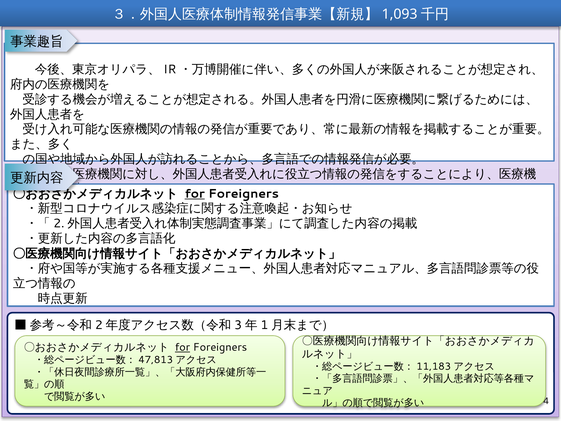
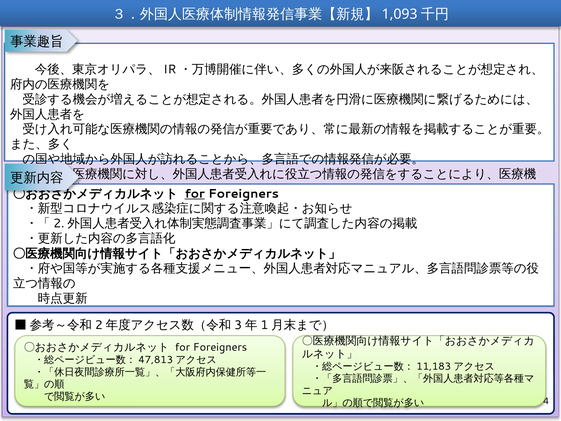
for underline: present -> none (182, 347)
